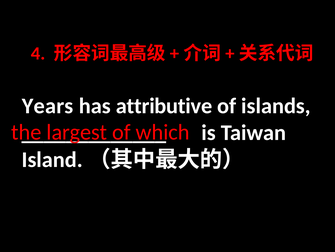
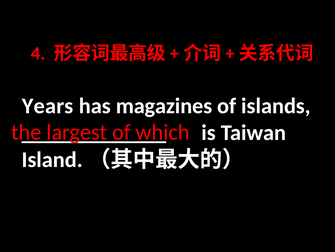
attributive: attributive -> magazines (164, 106)
